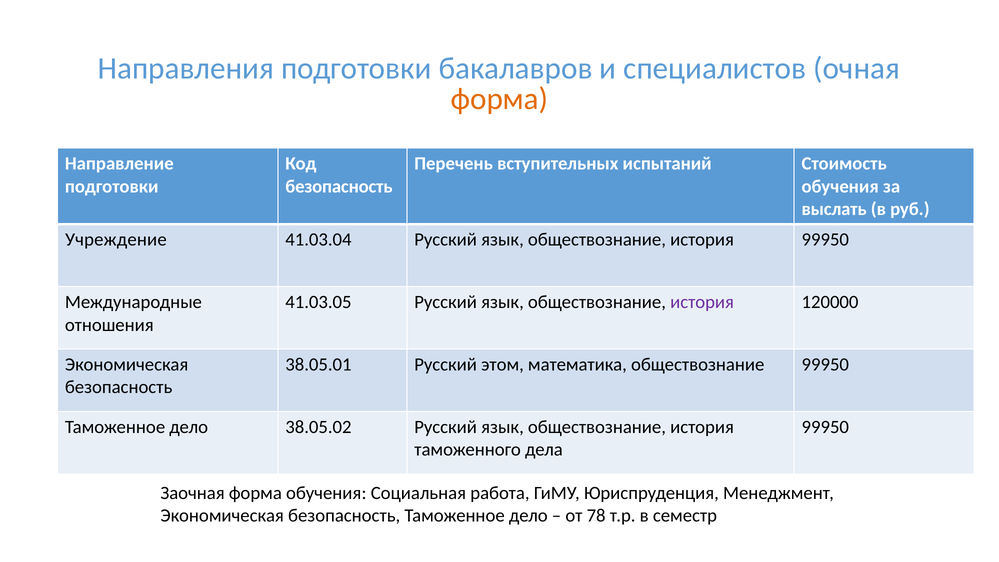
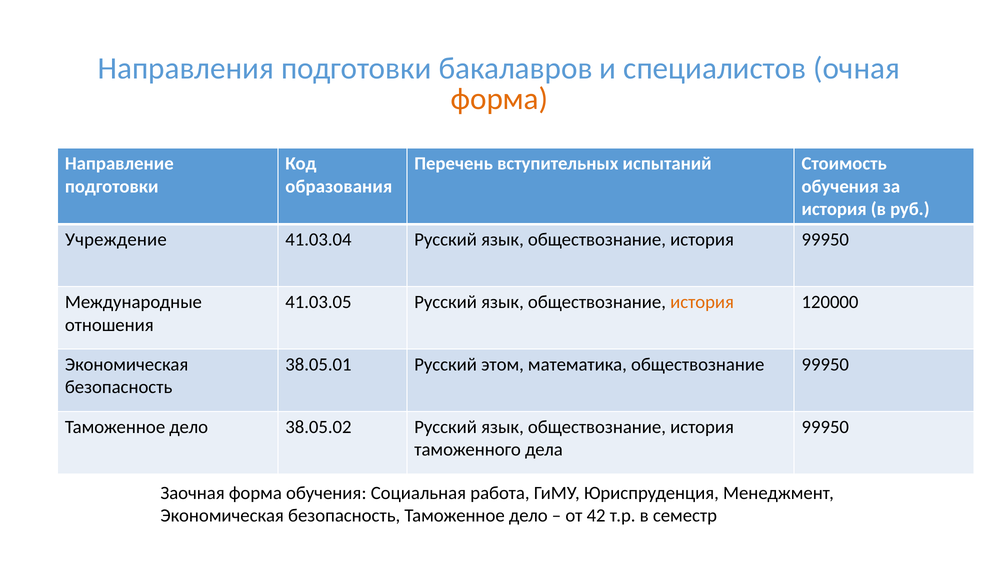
безопасность: безопасность -> образования (339, 186)
выслать: выслать -> история (834, 209)
история colour: purple -> orange (702, 302)
78: 78 -> 42 (596, 515)
